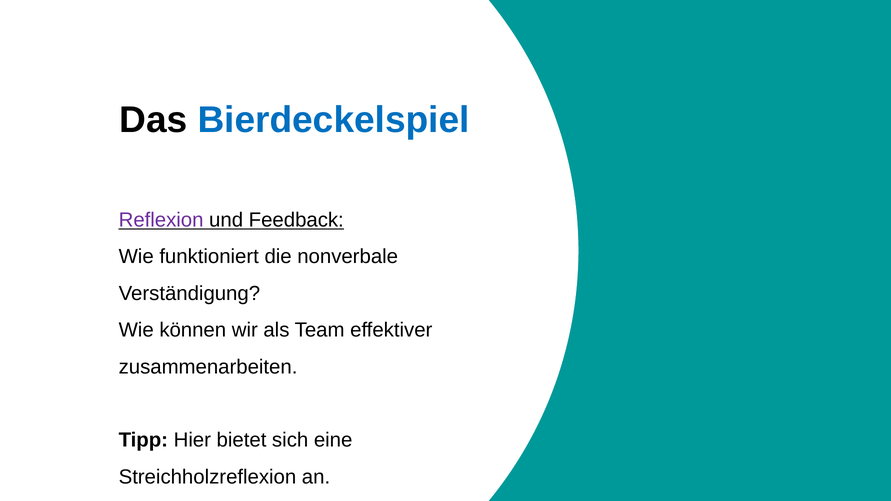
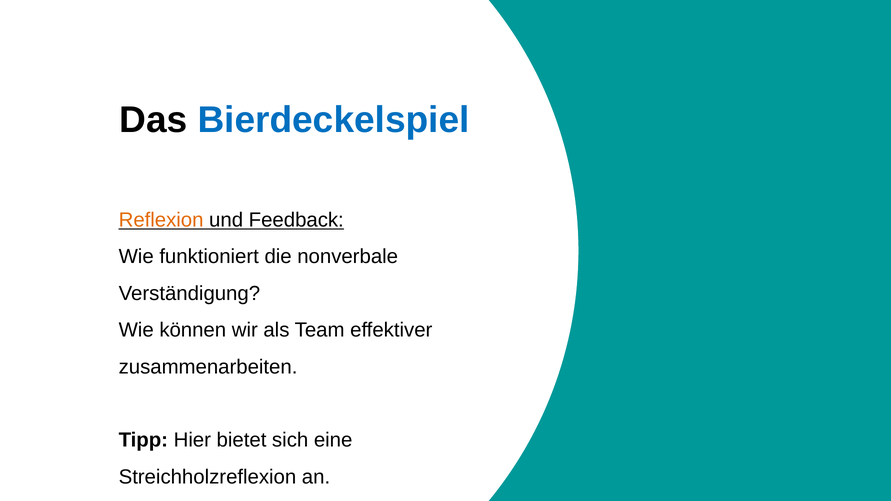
Reflexion colour: purple -> orange (161, 220)
